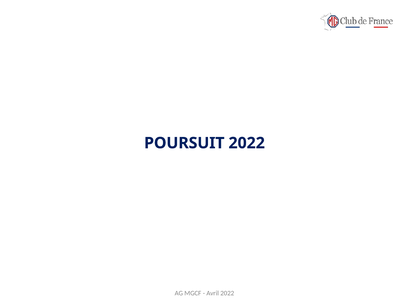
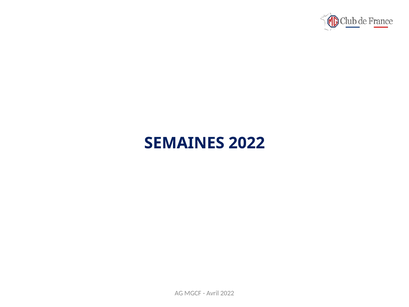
POURSUIT: POURSUIT -> SEMAINES (184, 143)
